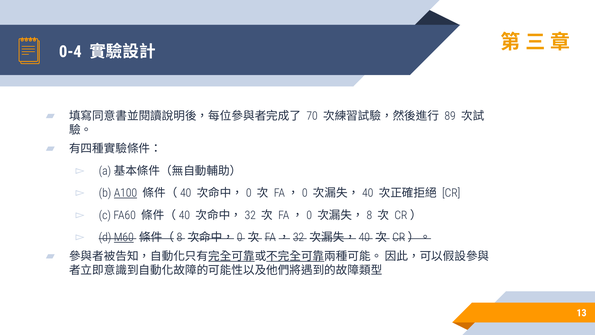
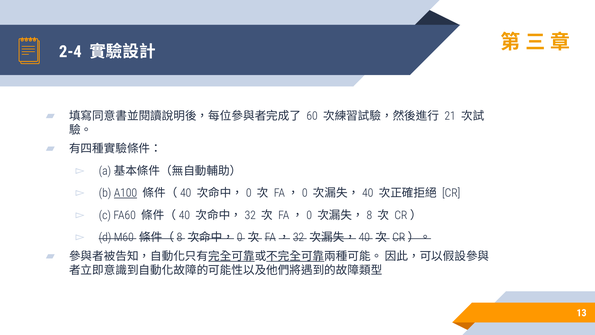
0-4: 0-4 -> 2-4 (70, 52)
70: 70 -> 60 (312, 116)
89: 89 -> 21 (450, 116)
M60 underline: present -> none (124, 237)
